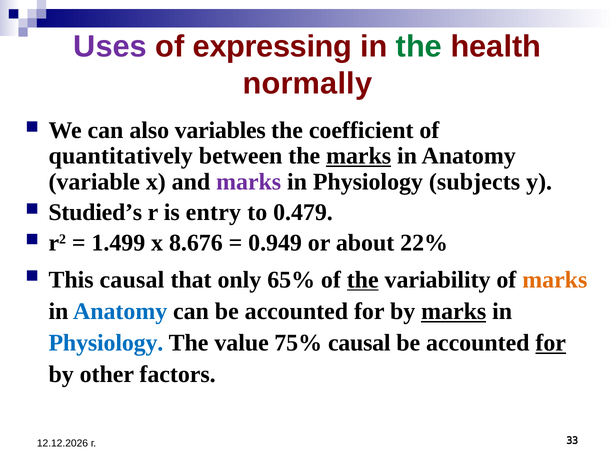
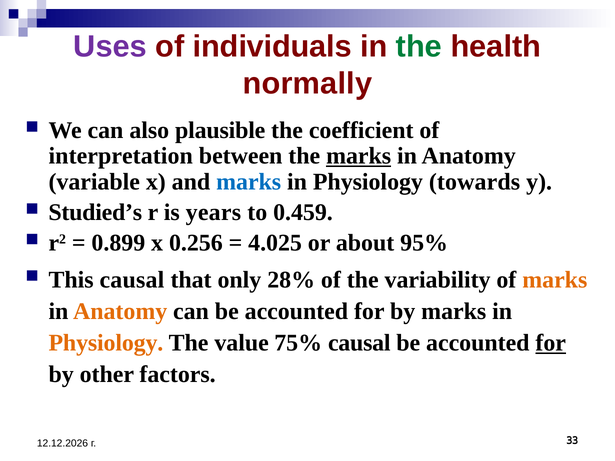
expressing: expressing -> individuals (272, 47)
variables: variables -> plausible (220, 130)
quantitatively: quantitatively -> interpretation (121, 156)
marks colour: purple -> blue (249, 182)
subjects: subjects -> towards (475, 182)
entry: entry -> years (213, 213)
0.479: 0.479 -> 0.459 (303, 213)
1.499: 1.499 -> 0.899 (118, 243)
8.676: 8.676 -> 0.256 (196, 243)
0.949: 0.949 -> 4.025 (275, 243)
22%: 22% -> 95% (424, 243)
65%: 65% -> 28% (291, 280)
the underline: present -> none (363, 280)
Anatomy colour: blue -> orange (120, 311)
marks underline: present -> none (454, 311)
Physiology colour: blue -> orange (106, 343)
